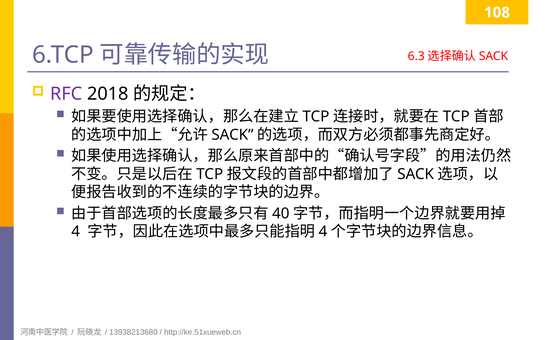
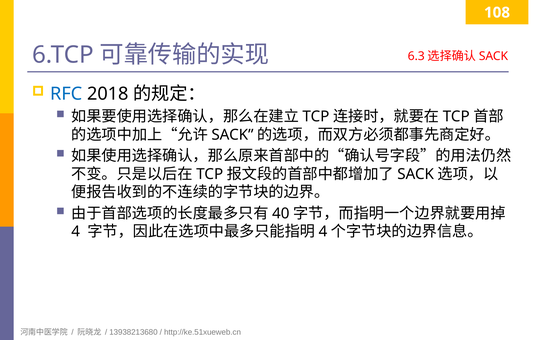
RFC colour: purple -> blue (66, 94)
